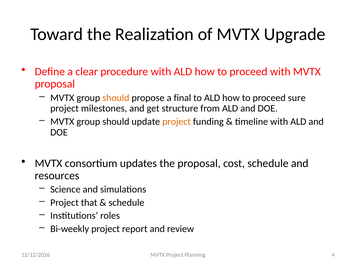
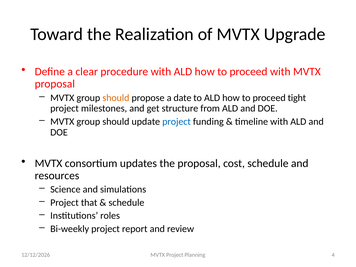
final: final -> date (182, 98)
sure: sure -> tight (297, 98)
project colour: orange -> blue (177, 122)
